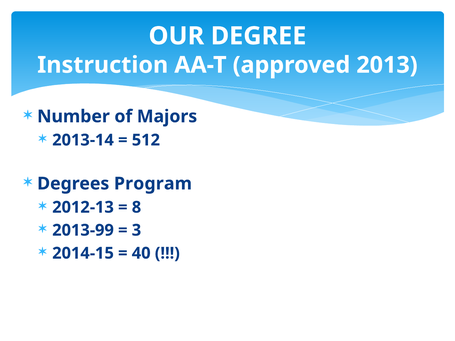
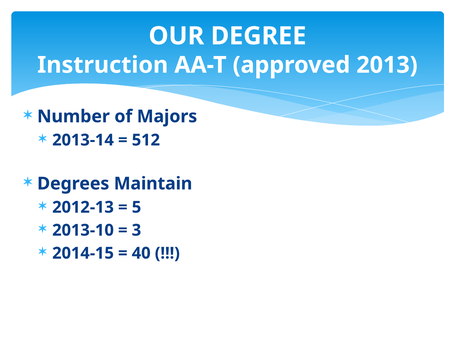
Program: Program -> Maintain (153, 184)
8: 8 -> 5 (136, 207)
2013-99: 2013-99 -> 2013-10 (83, 230)
